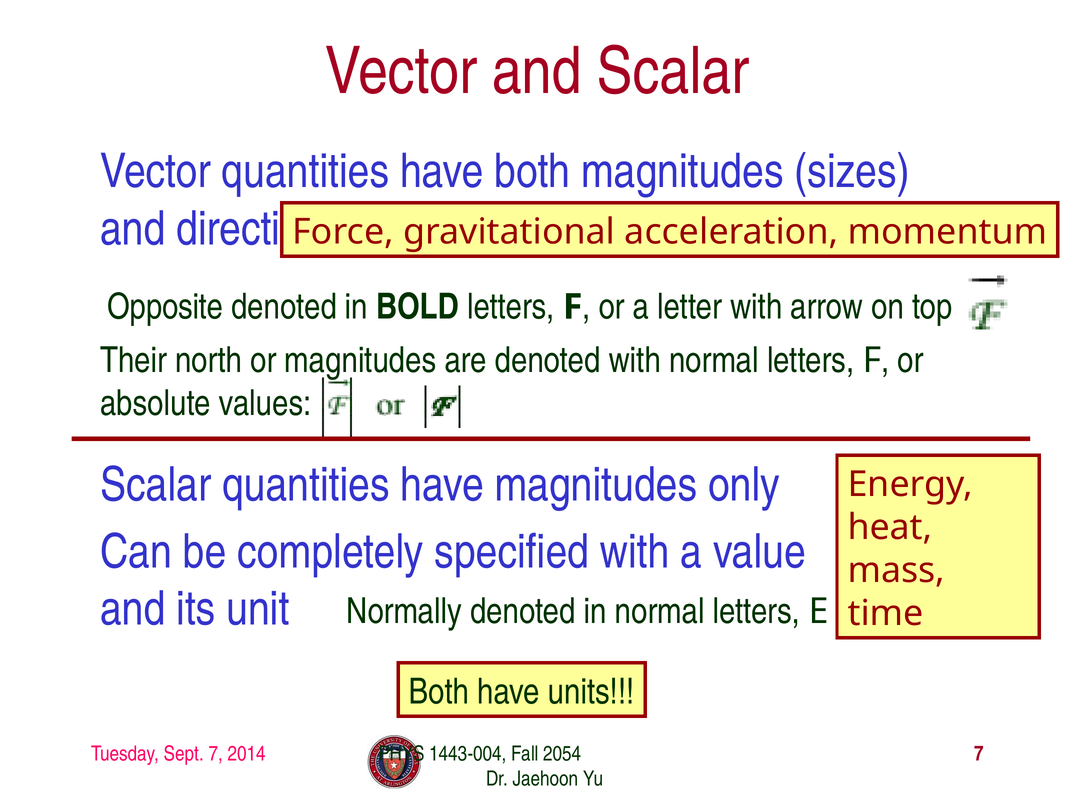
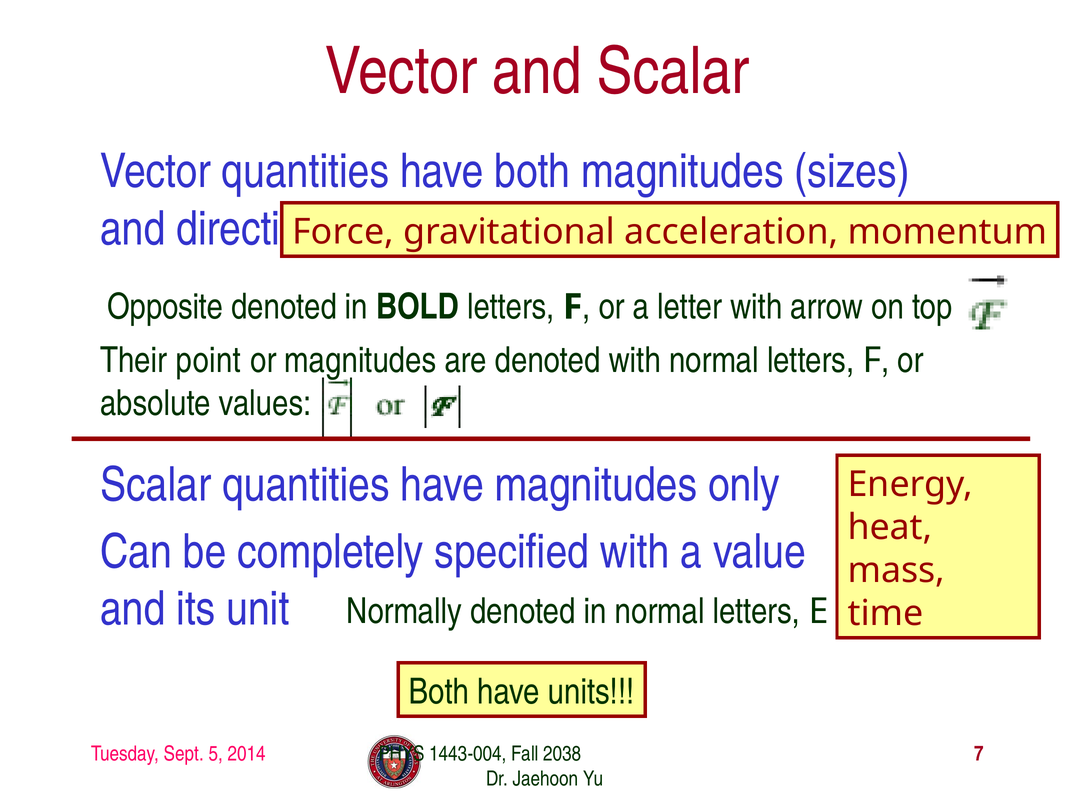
north: north -> point (208, 361)
Sept 7: 7 -> 5 (216, 754)
2054: 2054 -> 2038 (562, 754)
